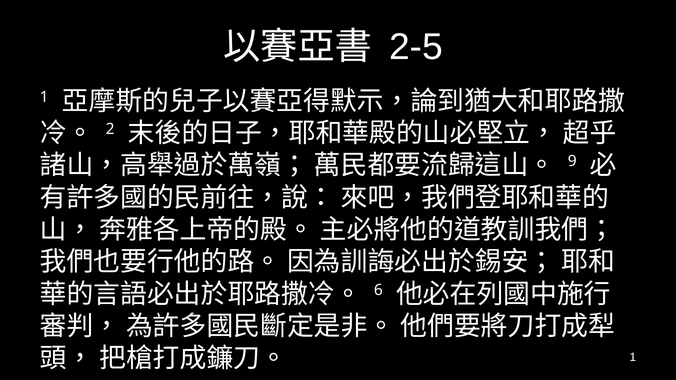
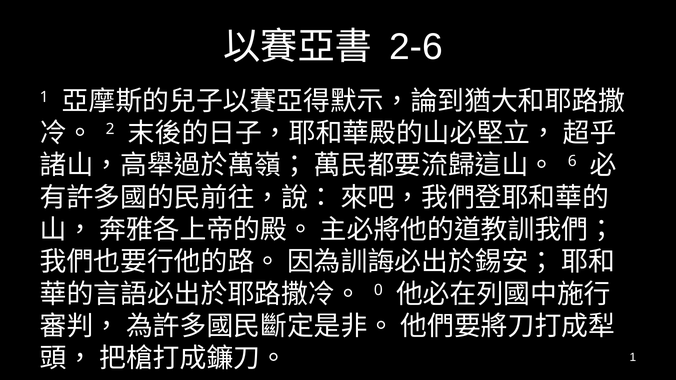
2-5: 2-5 -> 2-6 (416, 47)
9: 9 -> 6 (572, 161)
6: 6 -> 0 (378, 290)
